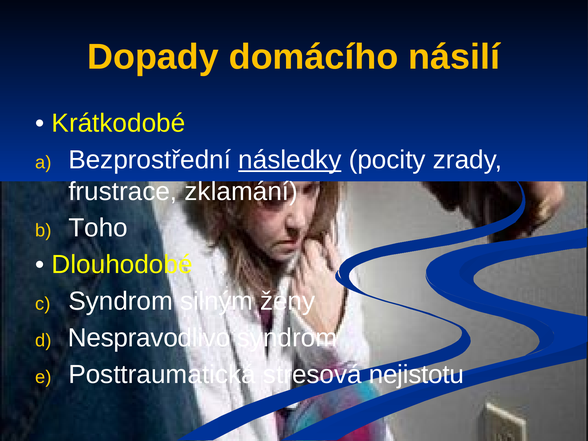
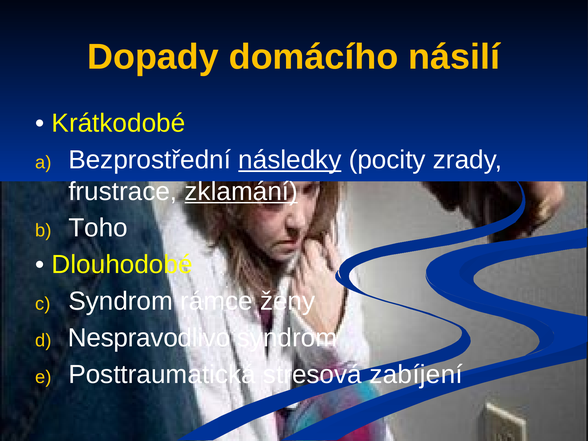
zklamání underline: none -> present (241, 191)
silným: silným -> rámce (216, 301)
nejistotu: nejistotu -> zabíjení (416, 375)
